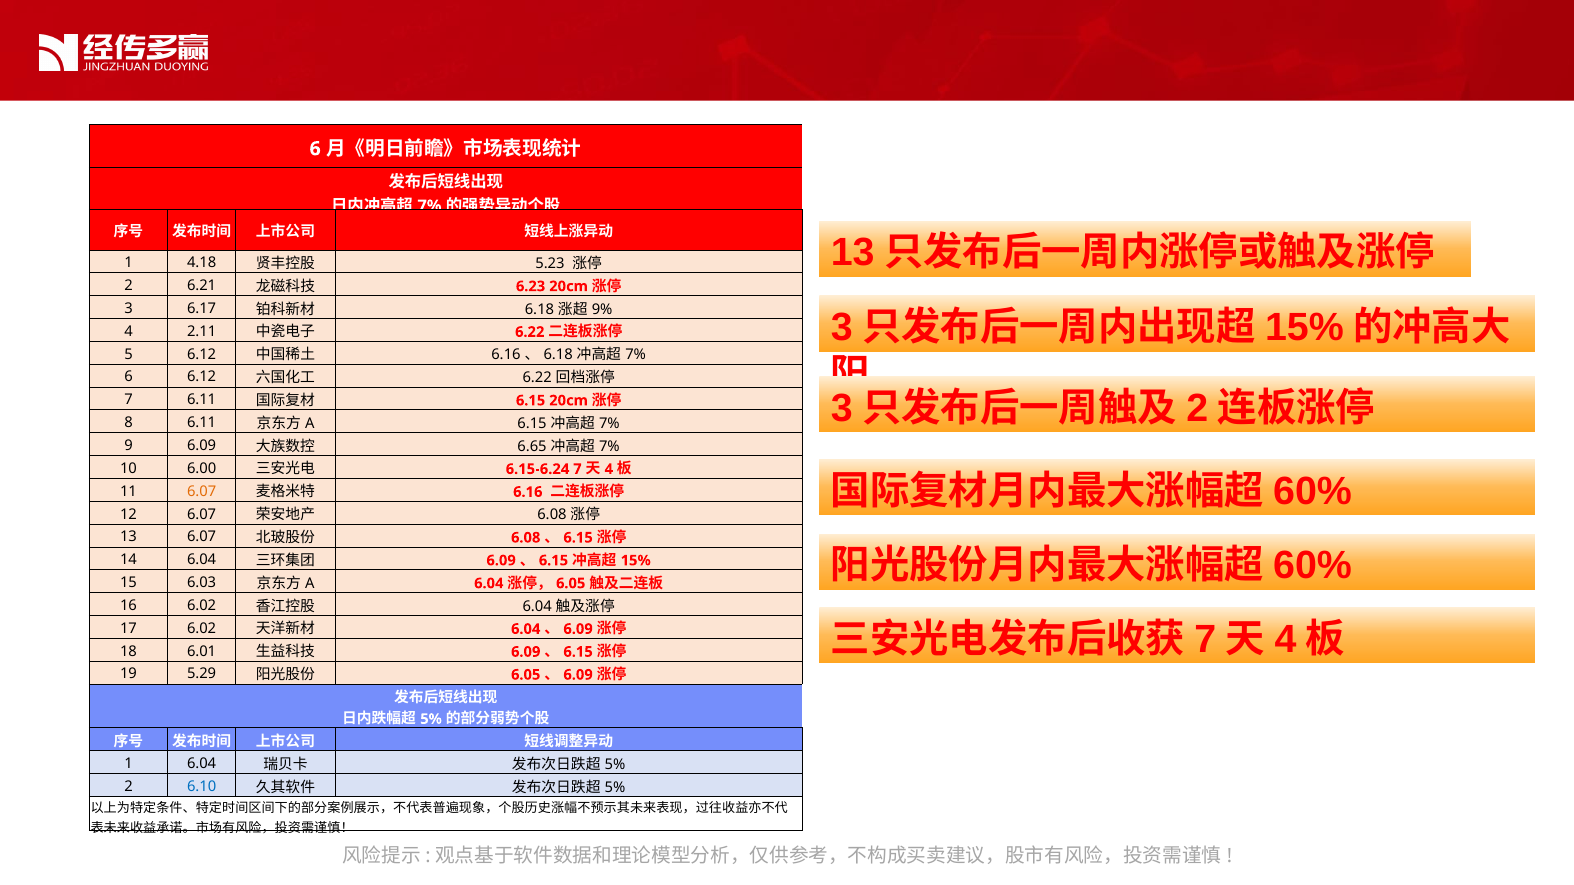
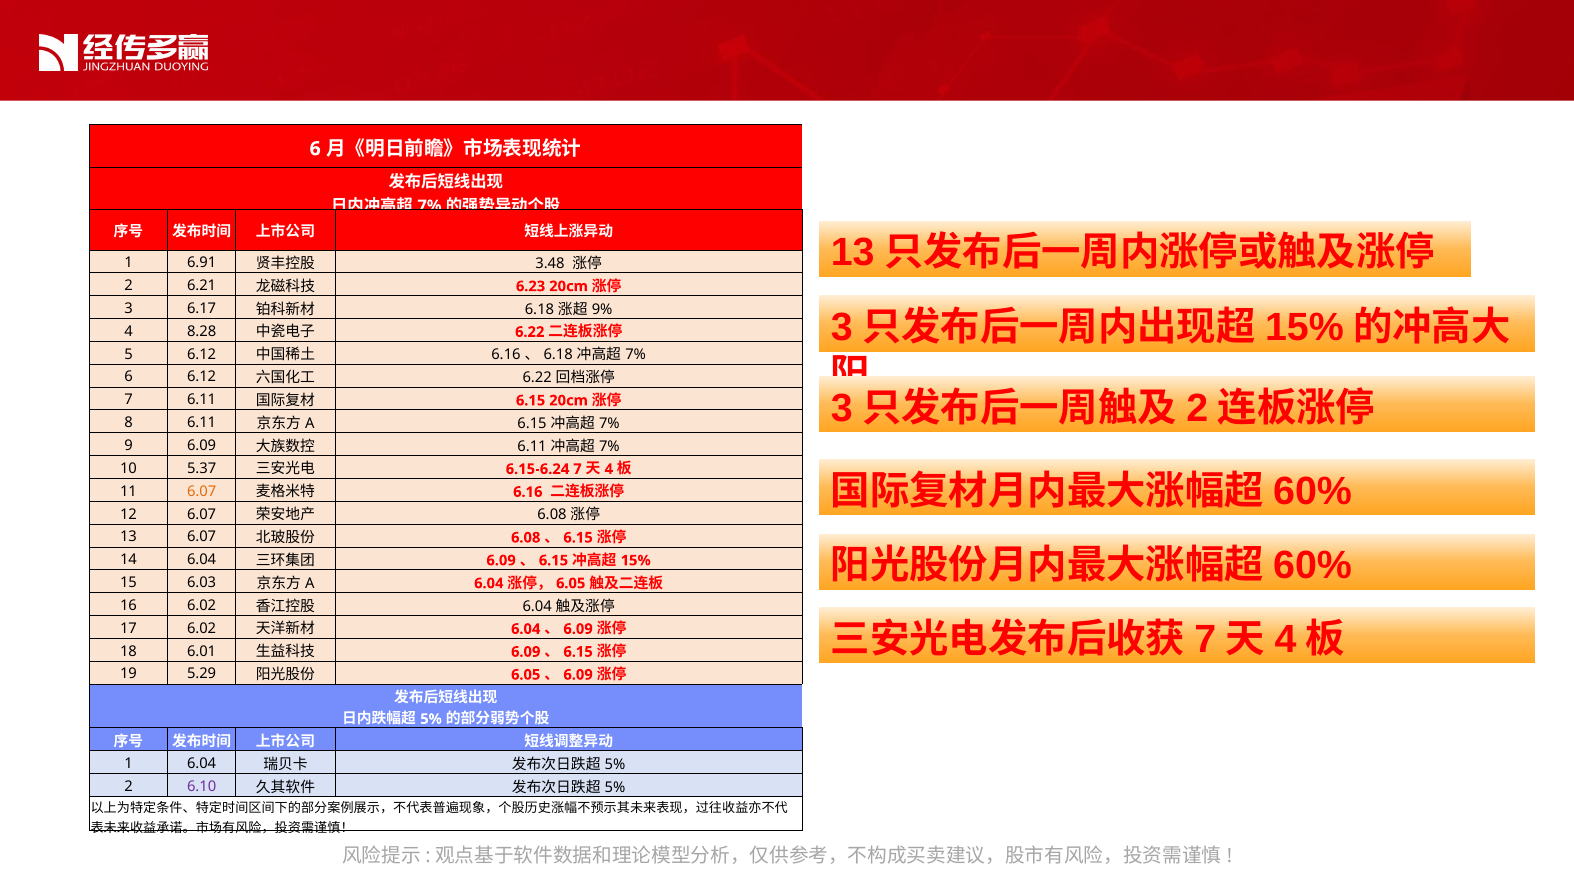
4.18: 4.18 -> 6.91 (202, 263)
5.23: 5.23 -> 3.48 (550, 264)
2.11: 2.11 -> 8.28 (202, 331)
6.65: 6.65 -> 6.11 (532, 446)
6.00: 6.00 -> 5.37 (202, 469)
6.10 colour: blue -> purple (202, 787)
